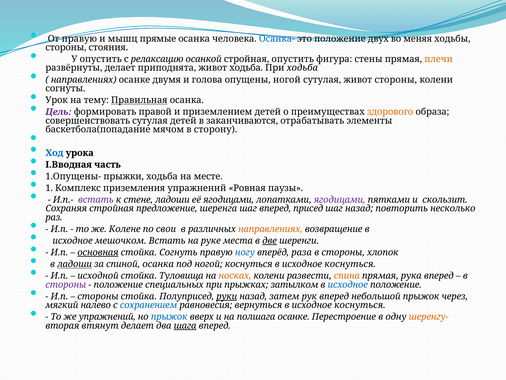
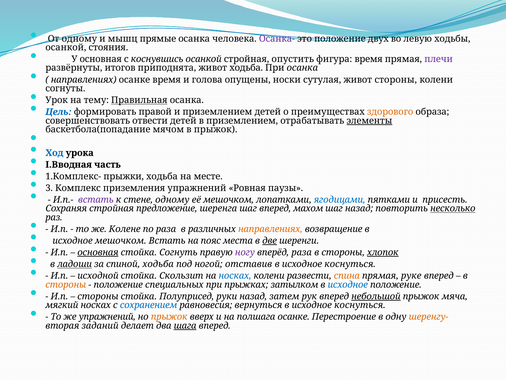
От правую: правую -> одному (79, 39)
Осанка- colour: blue -> purple (277, 39)
меняя: меняя -> левую (418, 39)
стороны: стороны -> осанкой (66, 47)
У опустить: опустить -> основная (101, 59)
релаксацию: релаксацию -> коснувшись (157, 59)
фигура стены: стены -> время (369, 59)
плечи colour: orange -> purple (439, 59)
развёрнуты делает: делает -> итогов (120, 68)
При ходьба: ходьба -> осанка (302, 68)
осанке двумя: двумя -> время (167, 80)
опущены ногой: ногой -> носки (287, 80)
Цель colour: purple -> blue (59, 112)
совершенствовать сутулая: сутулая -> отвести (150, 121)
в заканчиваются: заканчиваются -> приземлением (242, 121)
элементы underline: none -> present (369, 121)
в сторону: сторону -> прыжок (216, 129)
1.Опущены-: 1.Опущены- -> 1.Комплекс- (73, 176)
1: 1 -> 3 (49, 188)
стене ладоши: ладоши -> одному (172, 199)
её ягодицами: ягодицами -> мешочком (229, 199)
ягодицами colour: purple -> blue (340, 199)
скользит: скользит -> присесть (445, 199)
присед: присед -> махом (308, 208)
несколько underline: none -> present (453, 208)
по свои: свои -> раза (166, 229)
руке: руке -> пояс (211, 240)
ногу colour: blue -> purple (245, 252)
хлопок underline: none -> present (383, 252)
спиной осанка: осанка -> ходьба (158, 264)
ногой коснуться: коснуться -> отставив (249, 264)
Туловища: Туловища -> Скользит (181, 276)
носках colour: orange -> blue (235, 276)
рука: рука -> руке (411, 276)
стороны colour: purple -> orange (66, 284)
руки underline: present -> none (227, 296)
небольшой underline: none -> present (376, 296)
через: через -> мяча (455, 296)
мягкий налево: налево -> носках (96, 305)
прыжок colour: blue -> orange (169, 316)
втянут: втянут -> заданий (100, 325)
